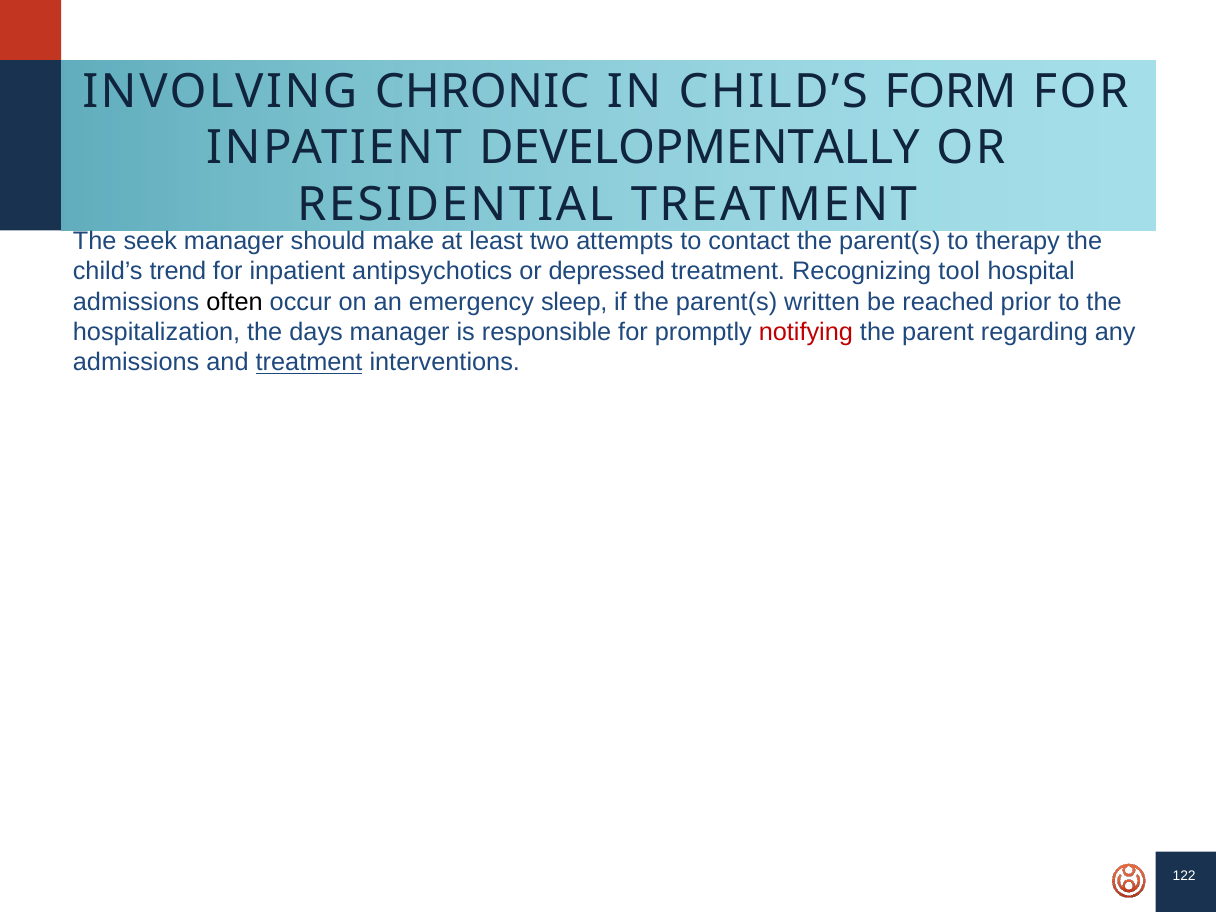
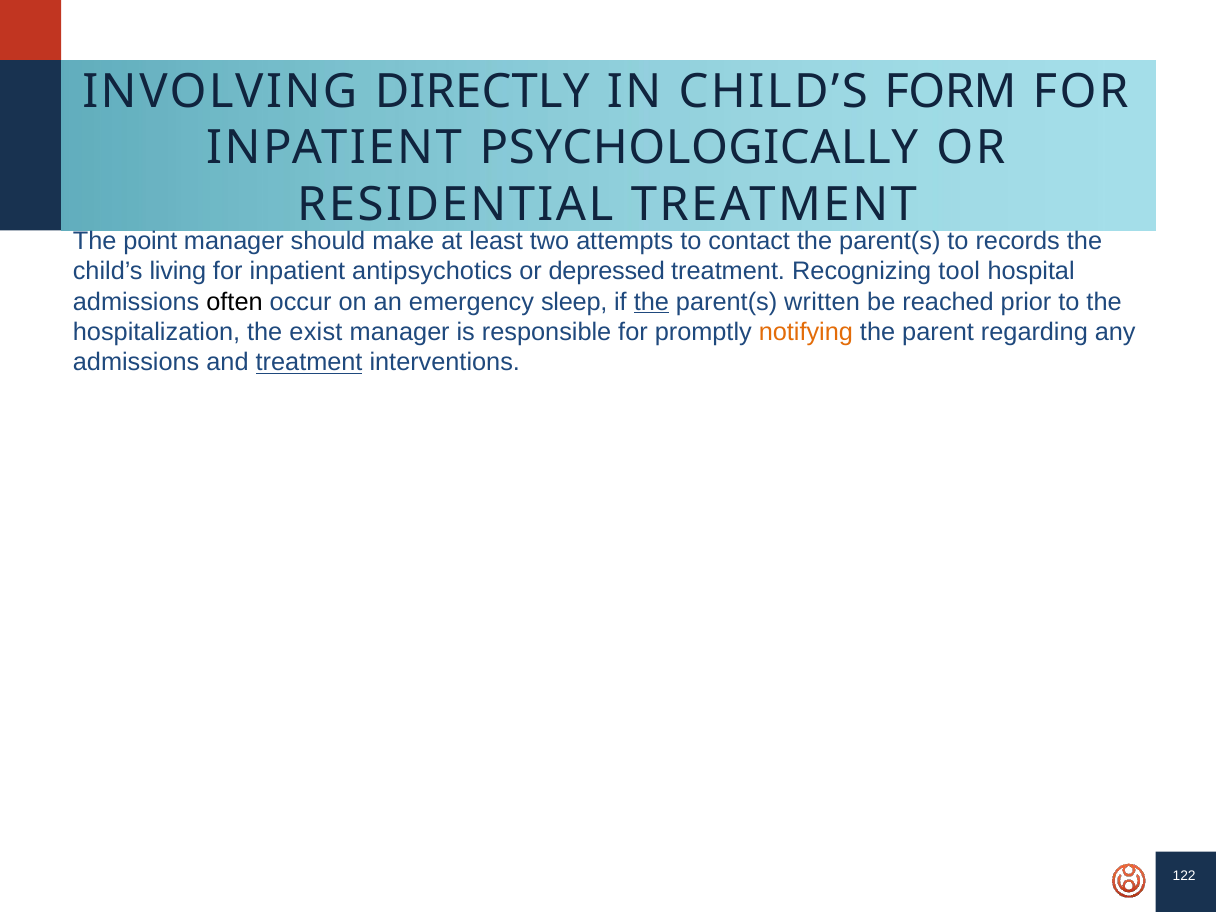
CHRONIC: CHRONIC -> DIRECTLY (482, 92)
DEVELOPMENTALLY: DEVELOPMENTALLY -> PSYCHOLOGICALLY (699, 148)
seek: seek -> point (150, 241)
therapy: therapy -> records (1018, 241)
trend: trend -> living (178, 271)
the underline: none -> present (651, 302)
days: days -> exist (316, 332)
notifying colour: red -> orange (806, 332)
